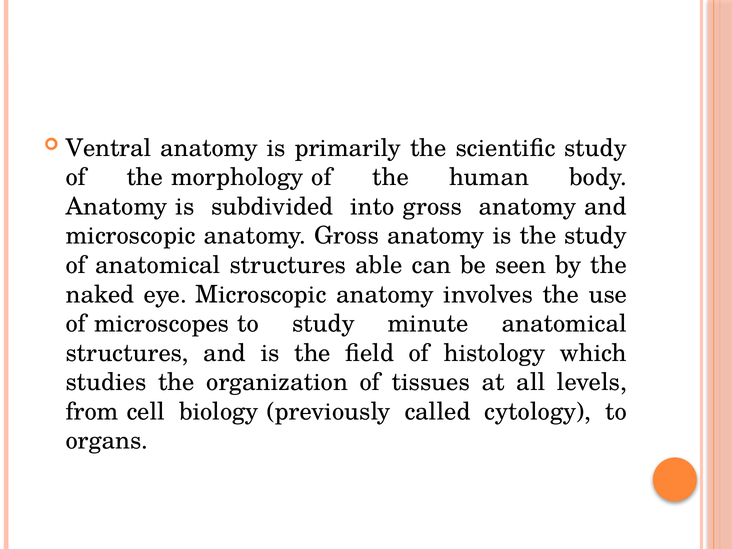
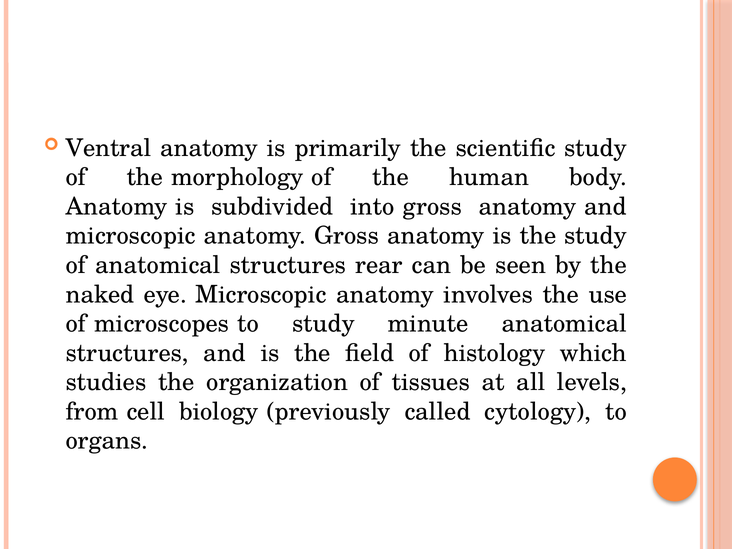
able: able -> rear (379, 265)
